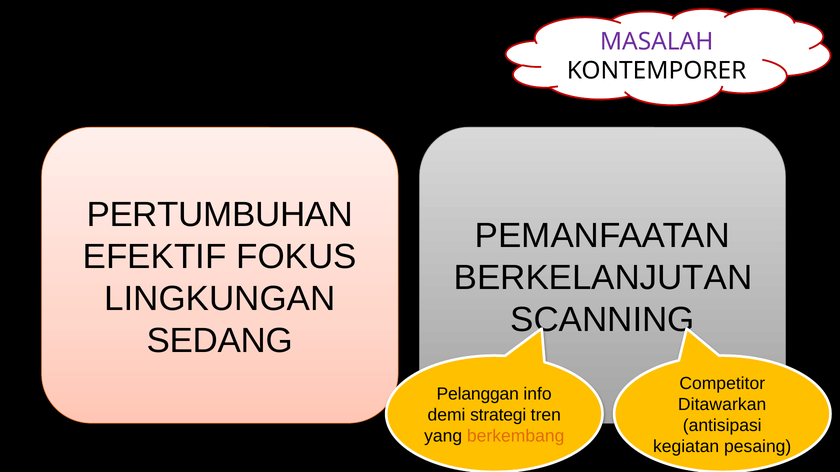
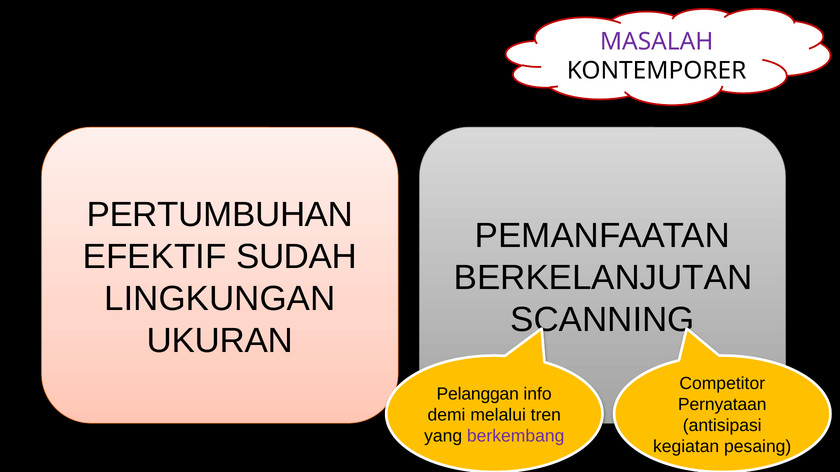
FOKUS: FOKUS -> SUDAH (297, 257)
SEDANG: SEDANG -> UKURAN (220, 341)
Ditawarkan: Ditawarkan -> Pernyataan (722, 405)
strategi: strategi -> melalui (498, 415)
berkembang colour: orange -> purple (516, 436)
